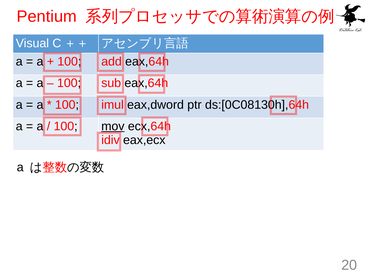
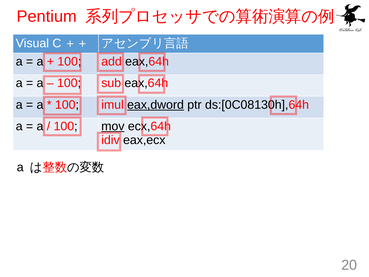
eax,dword underline: none -> present (156, 105)
